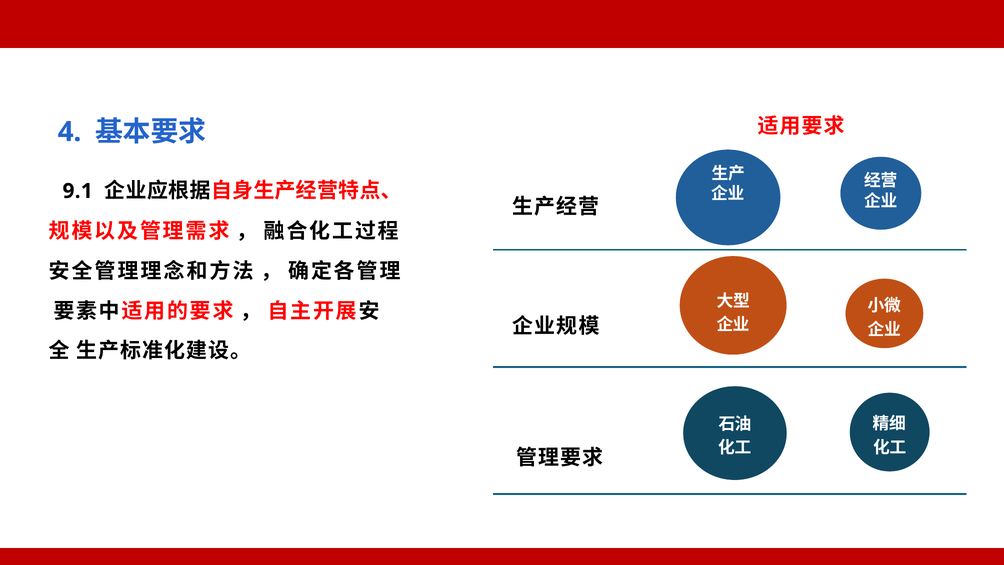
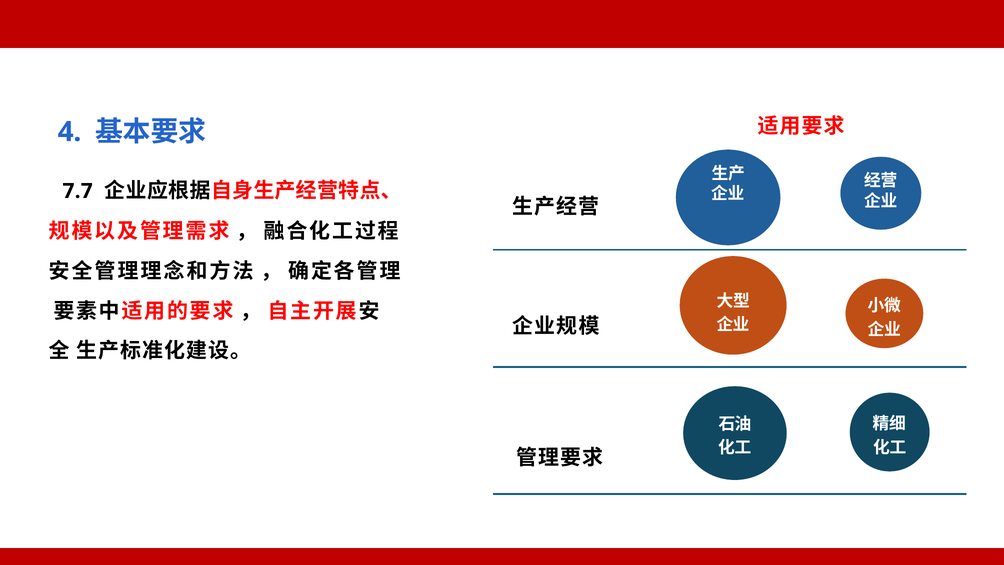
9.1: 9.1 -> 7.7 (78, 191)
